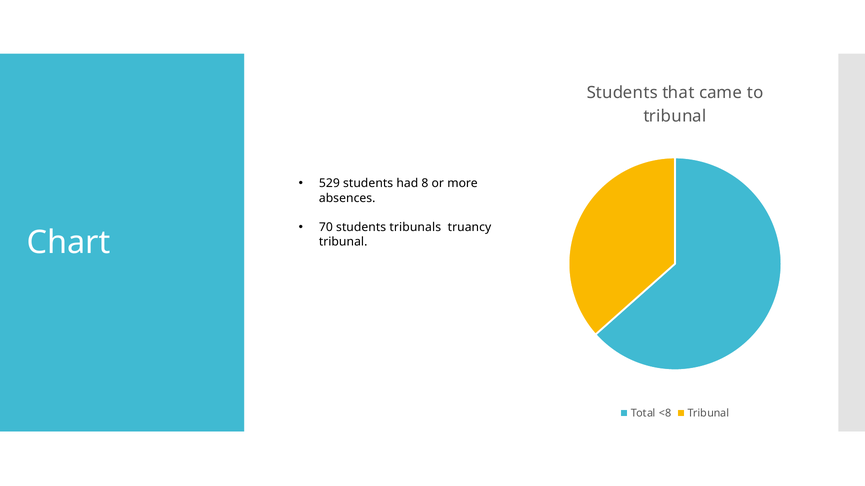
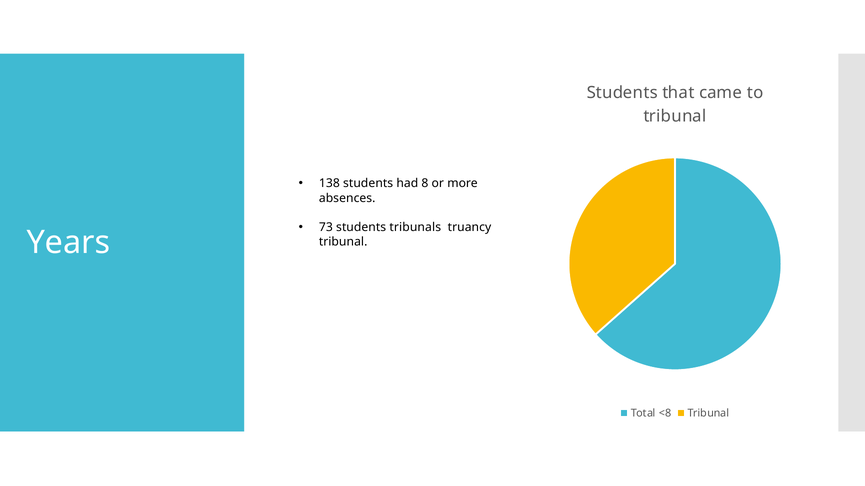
529: 529 -> 138 (329, 184)
70: 70 -> 73 (326, 228)
Chart: Chart -> Years (68, 243)
